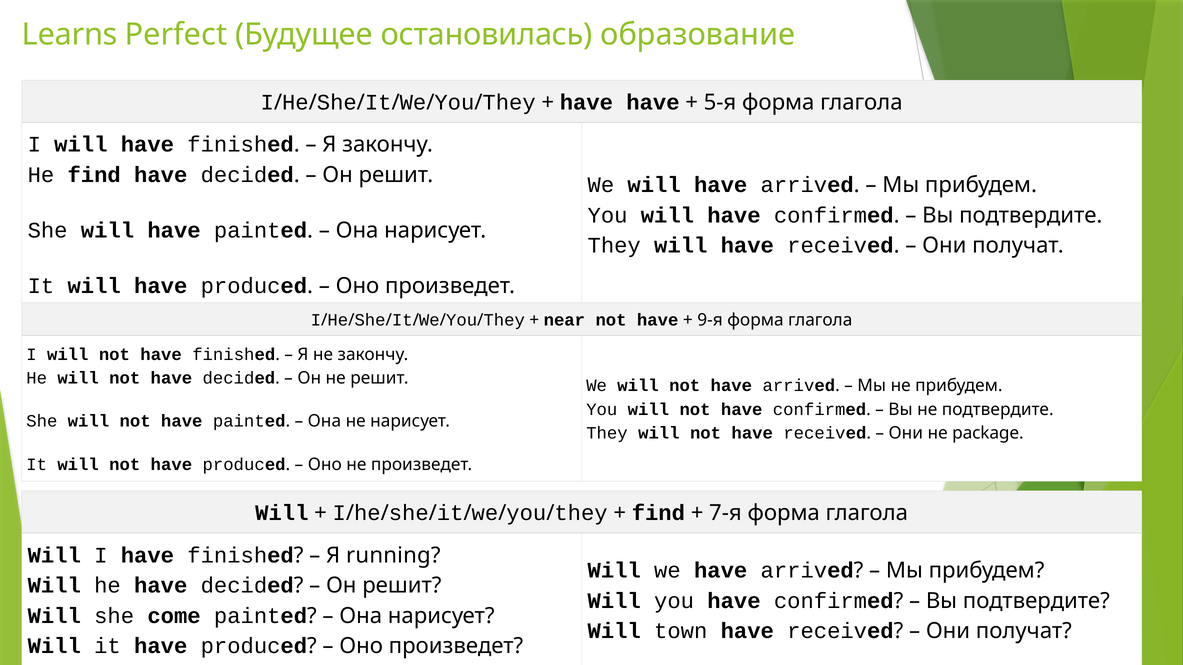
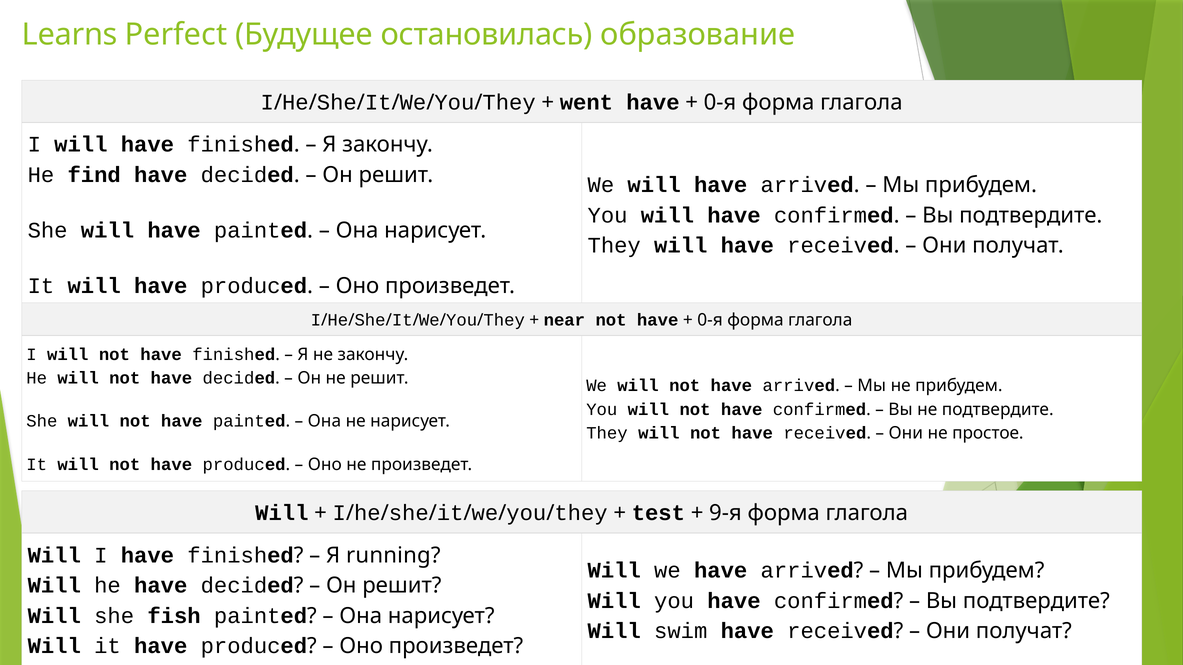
have: have -> went (586, 103)
5-я: 5-я -> 0-я (720, 103)
9-я: 9-я -> 0-я (710, 320)
package: package -> простое (988, 433)
find: find -> test (658, 513)
7-я: 7-я -> 9-я (725, 513)
come: come -> fish (174, 616)
town: town -> swim (681, 631)
